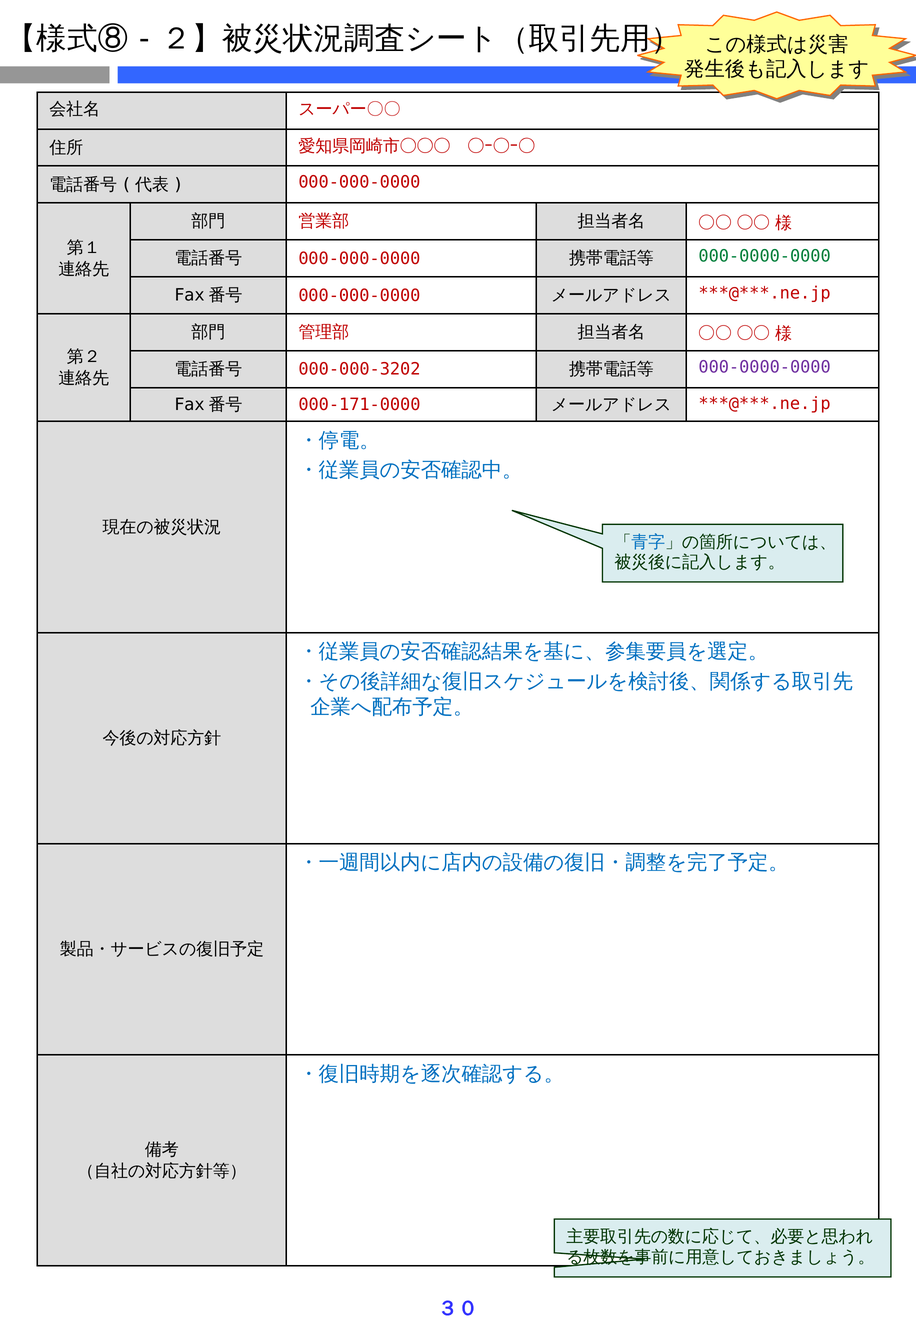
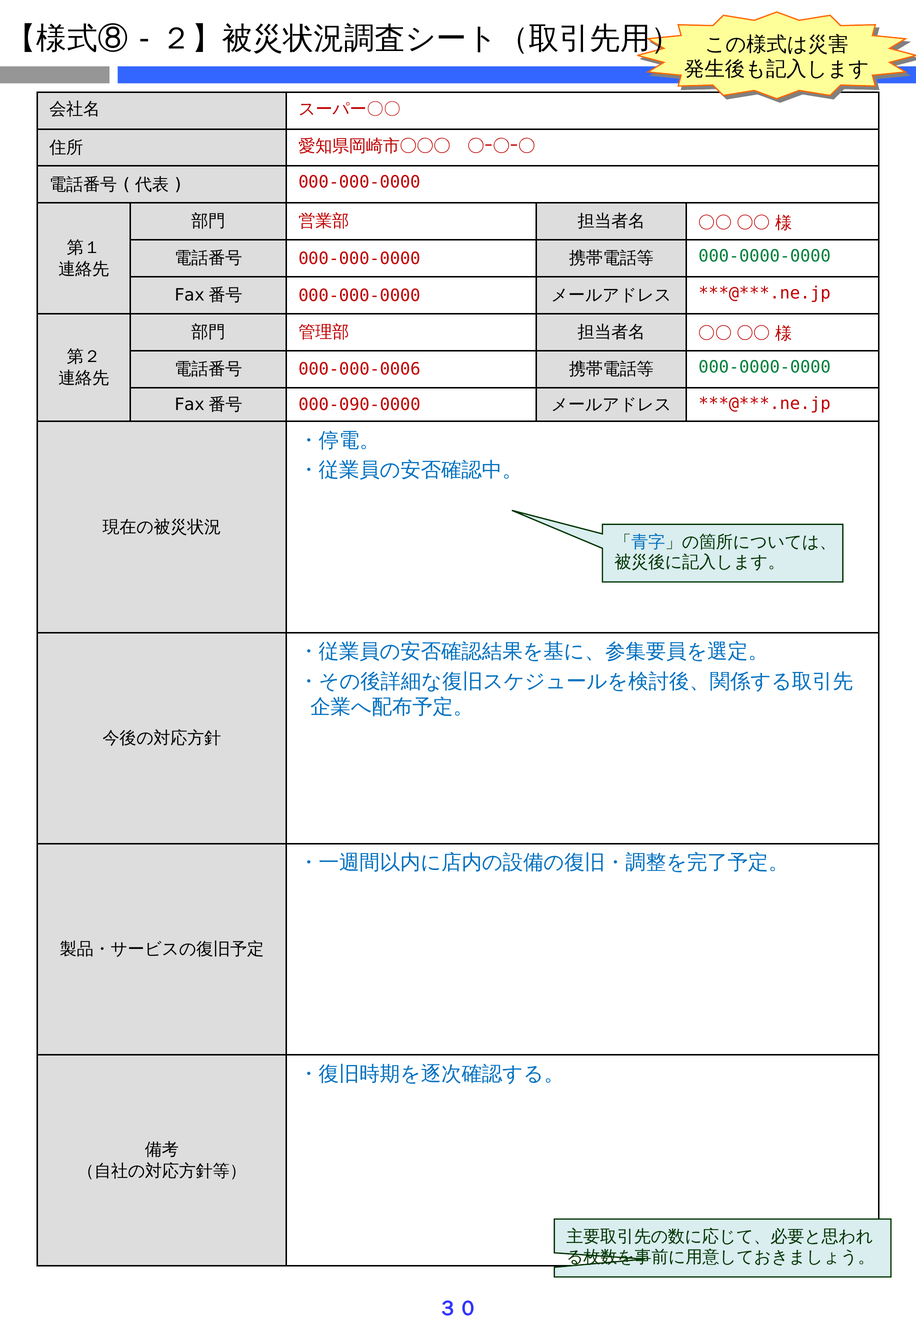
000-000-3202: 000-000-3202 -> 000-000-0006 (359, 369)
000-0000-0000 colour: purple -> green (765, 367)
000-171-0000: 000-171-0000 -> 000-090-0000 (359, 405)
